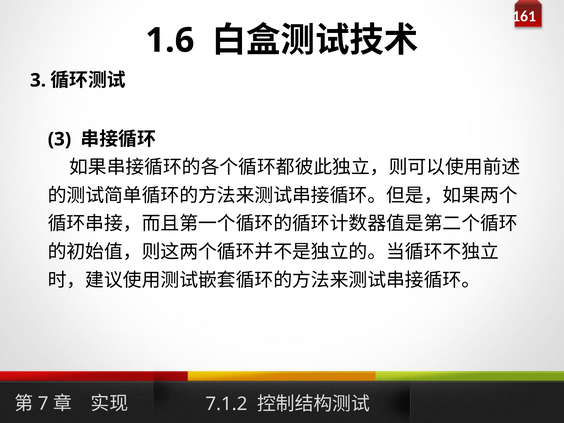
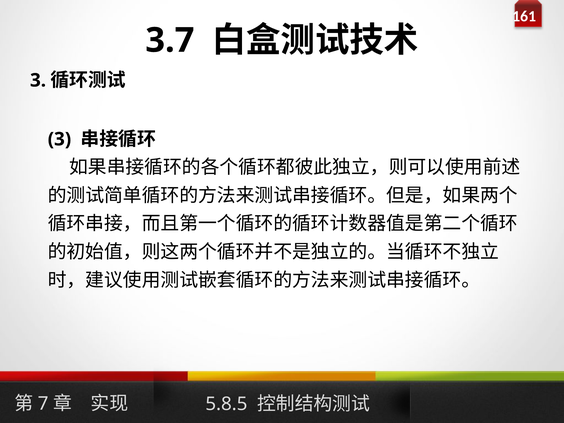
1.6: 1.6 -> 3.7 (170, 40)
7.1.2: 7.1.2 -> 5.8.5 (227, 404)
